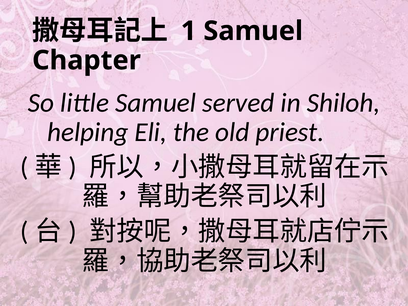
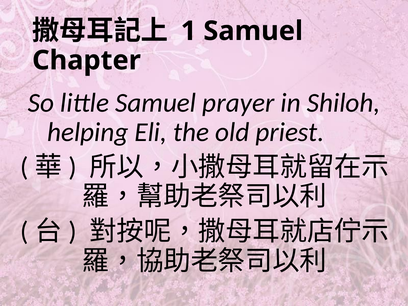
served: served -> prayer (238, 103)
